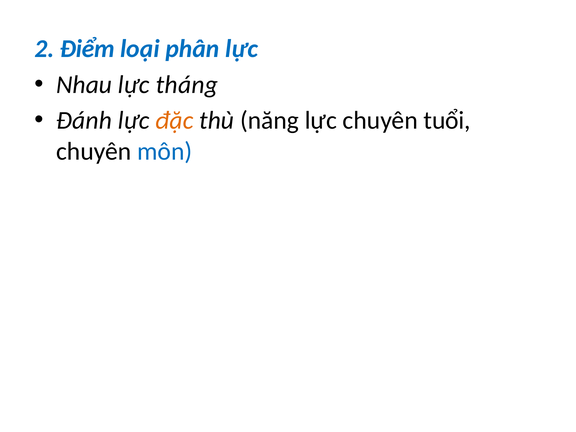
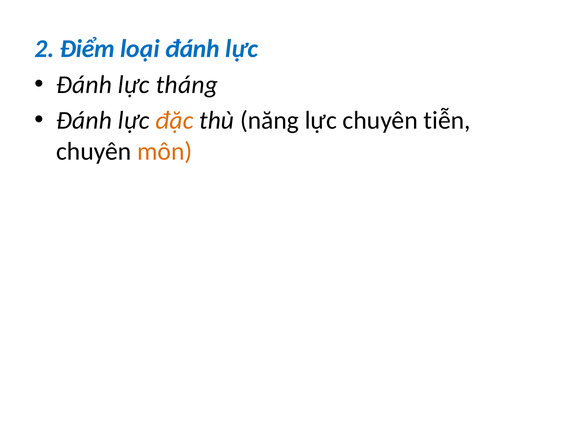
loại phân: phân -> đánh (193, 49)
Nhau: Nhau -> Đánh (84, 85)
tuổi: tuổi -> tiễn (447, 121)
môn colour: blue -> orange (165, 151)
